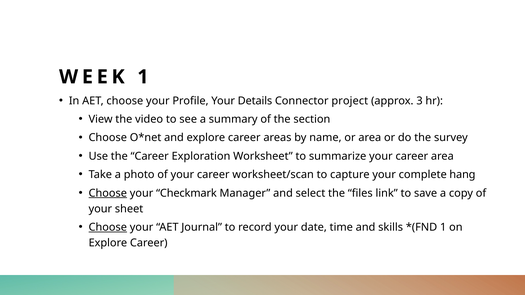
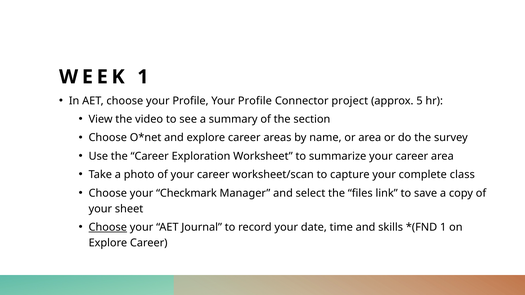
Profile Your Details: Details -> Profile (255, 101)
3: 3 -> 5 (419, 101)
hang: hang -> class (462, 175)
Choose underline: present -> none (108, 193)
